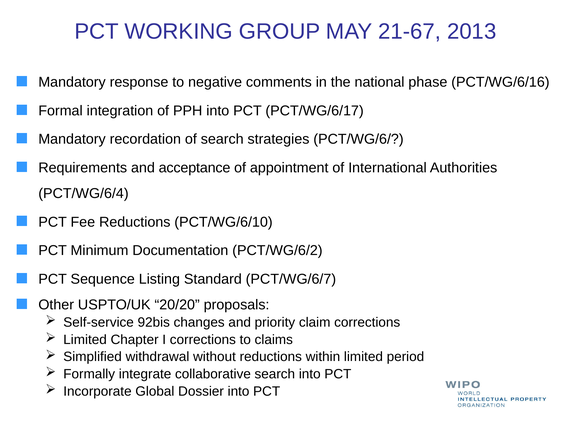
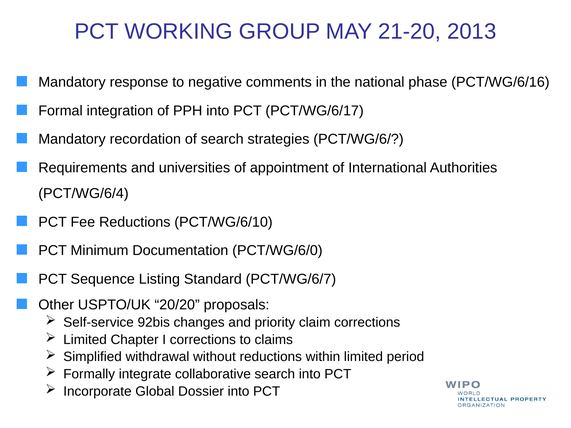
21-67: 21-67 -> 21-20 (410, 31)
acceptance: acceptance -> universities (194, 168)
PCT/WG/6/2: PCT/WG/6/2 -> PCT/WG/6/0 (277, 251)
